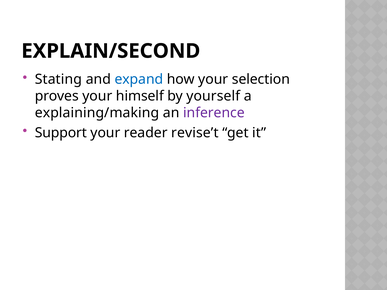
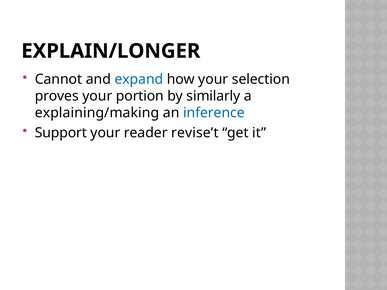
EXPLAIN/SECOND: EXPLAIN/SECOND -> EXPLAIN/LONGER (111, 51)
Stating: Stating -> Cannot (58, 79)
himself: himself -> portion (140, 96)
yourself: yourself -> similarly (213, 96)
inference colour: purple -> blue (214, 113)
